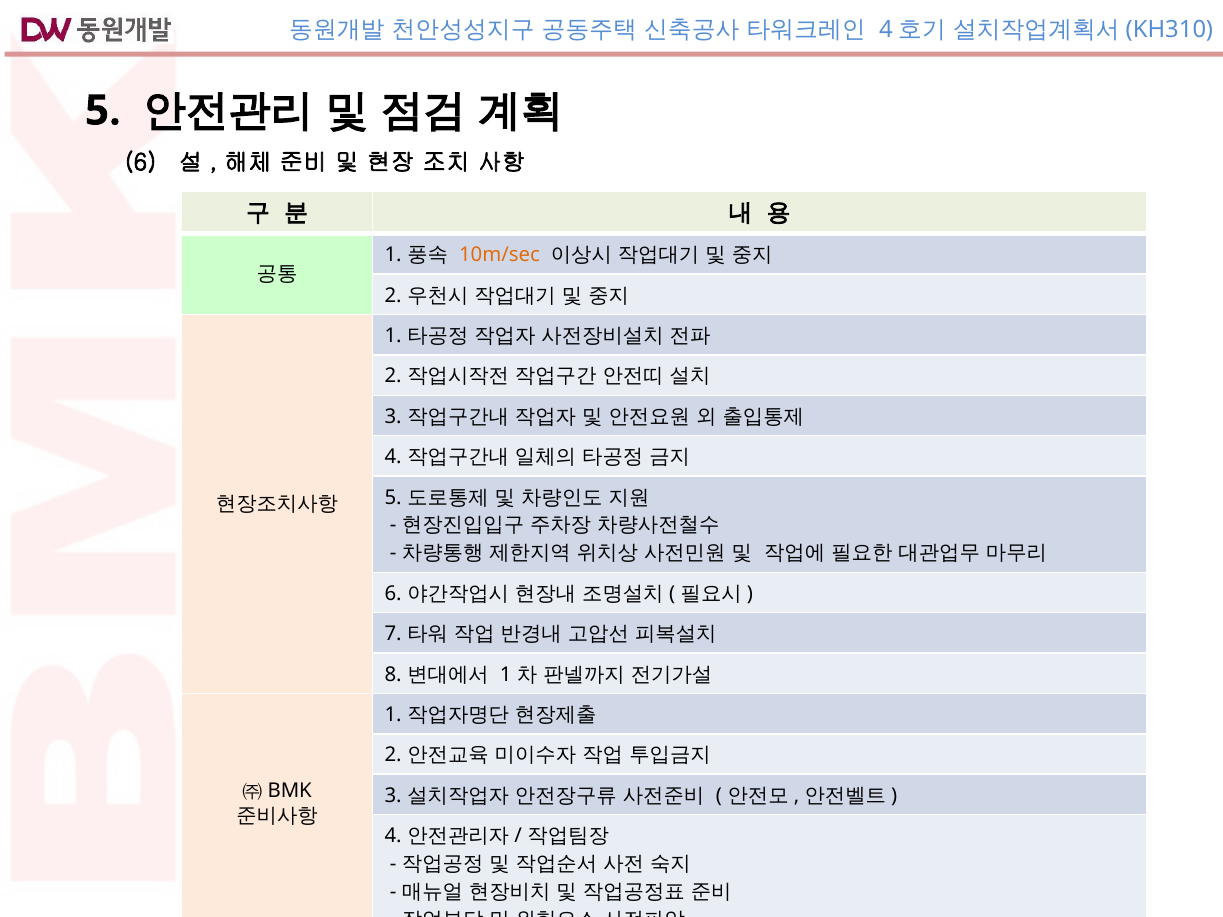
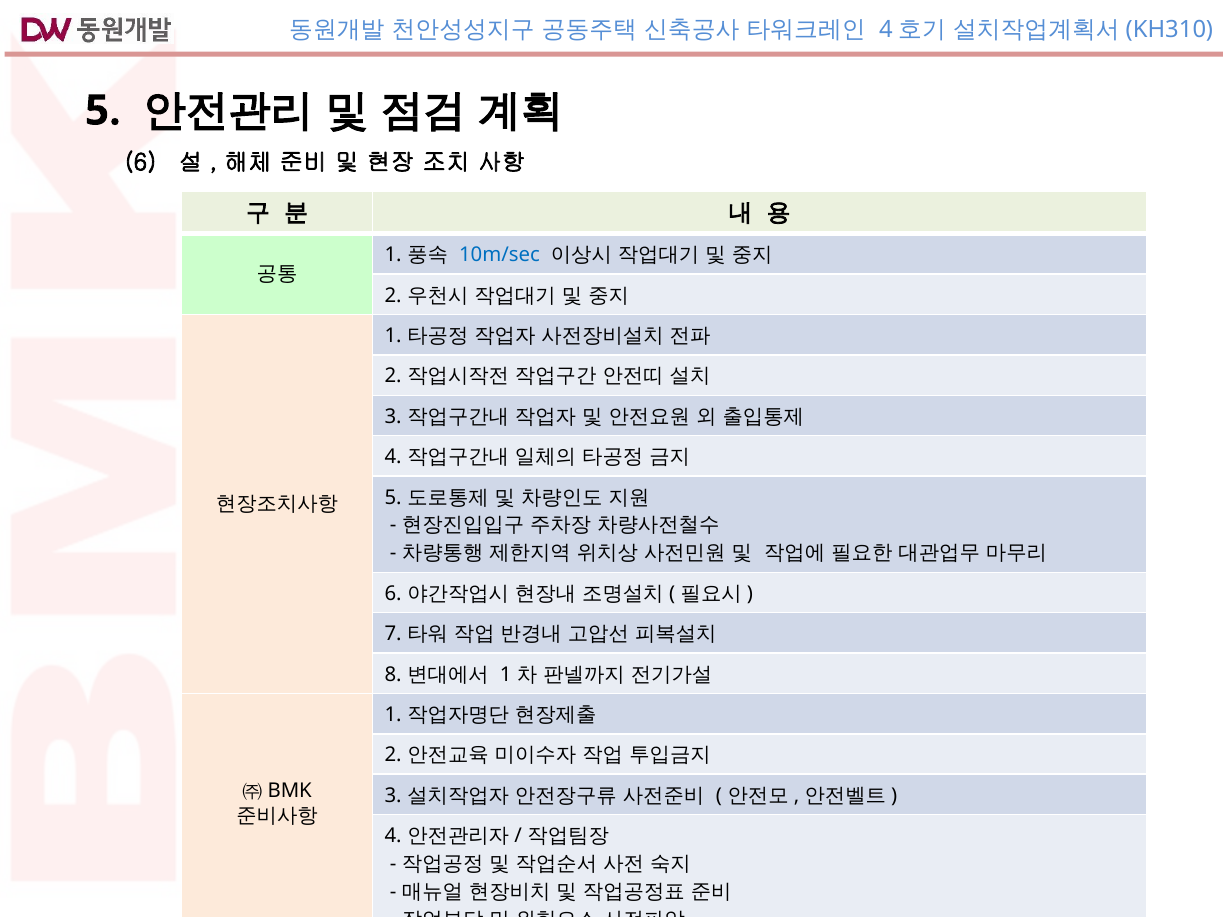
10m/sec colour: orange -> blue (499, 255)
